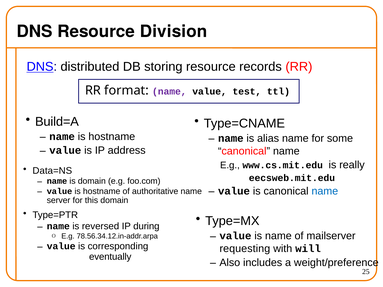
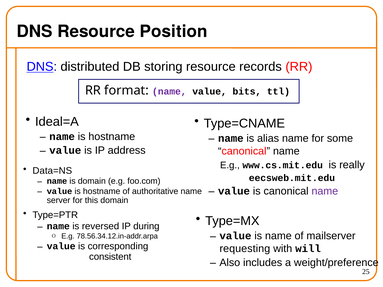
Division: Division -> Position (174, 31)
test: test -> bits (247, 91)
Build=A: Build=A -> Ideal=A (57, 122)
name colour: blue -> purple (325, 191)
eventually: eventually -> consistent (110, 257)
